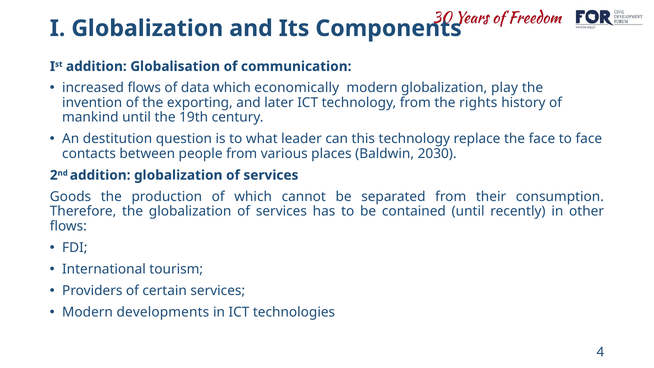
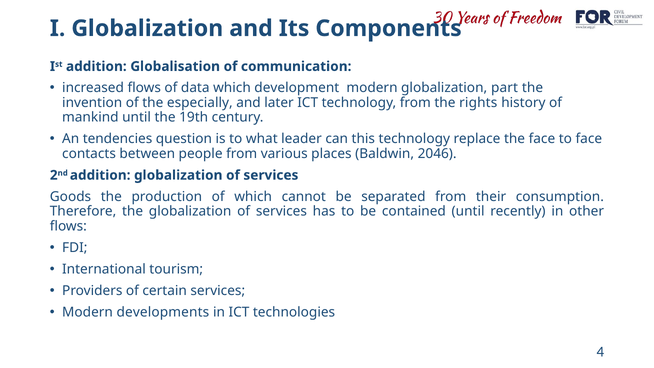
economically: economically -> development (297, 88)
play: play -> part (505, 88)
exporting: exporting -> especially (200, 103)
destitution: destitution -> tendencies (118, 139)
2030: 2030 -> 2046 (437, 154)
